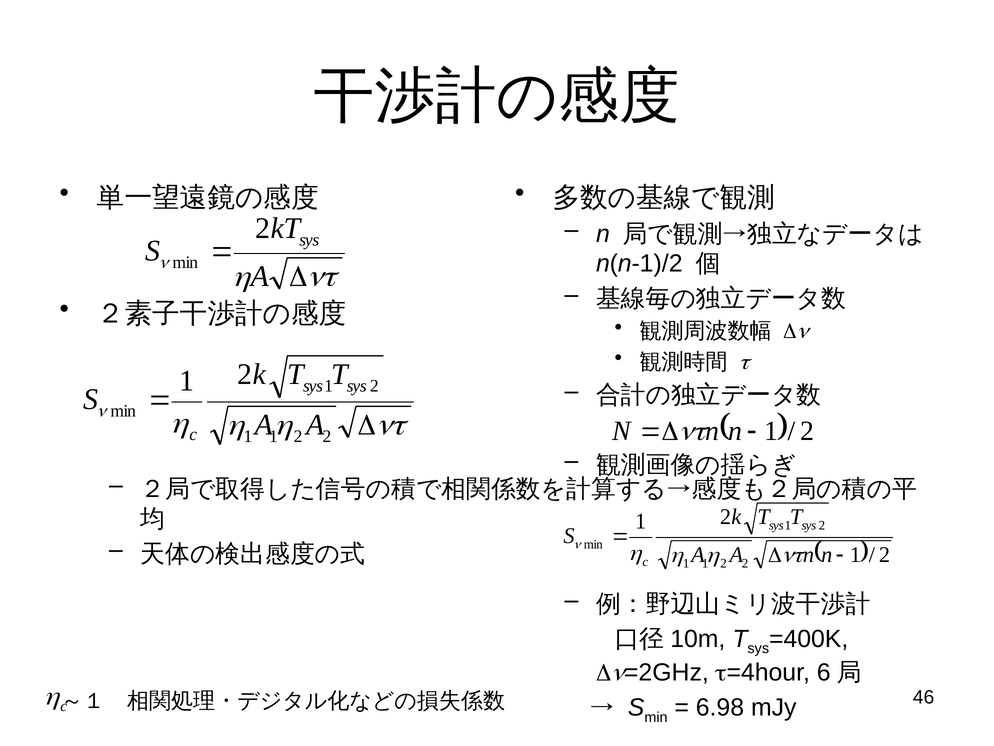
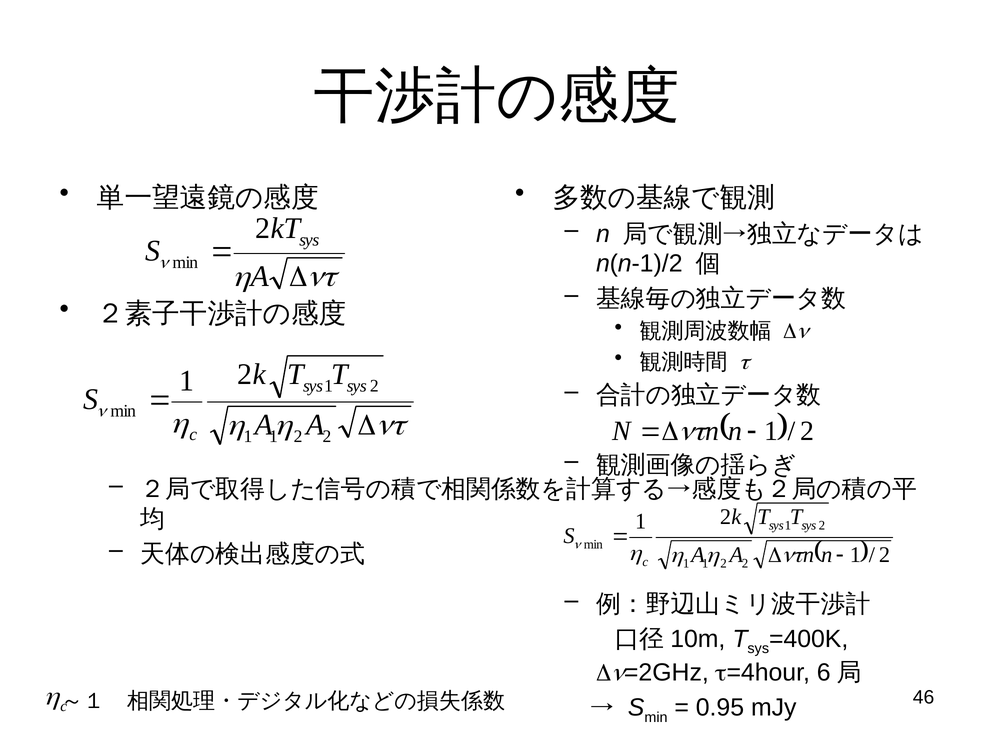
6.98: 6.98 -> 0.95 (720, 707)
